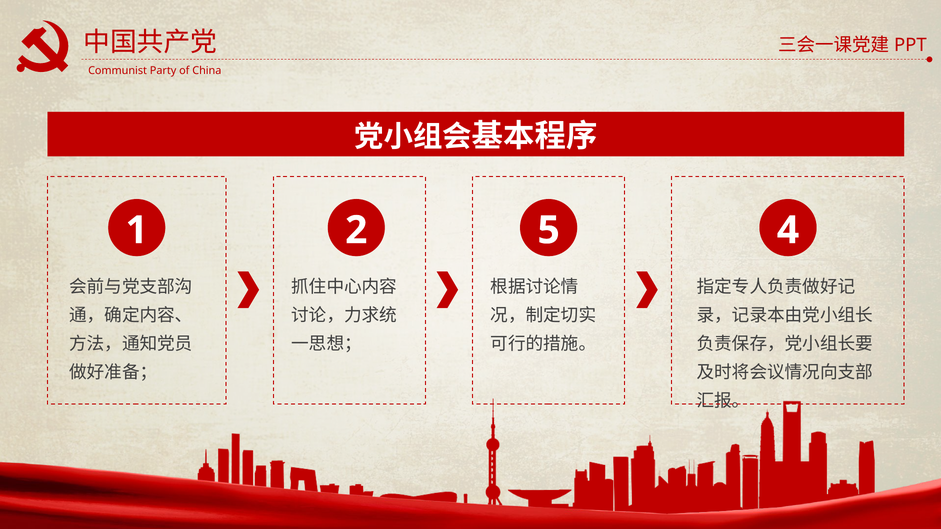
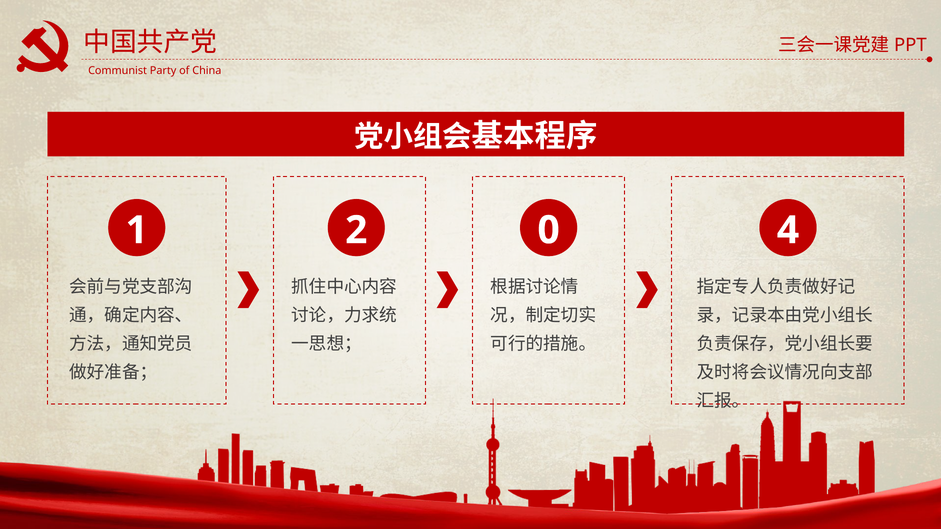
5: 5 -> 0 (549, 230)
